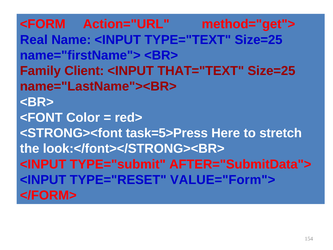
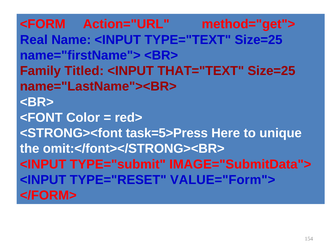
Client: Client -> Titled (84, 71)
stretch: stretch -> unique (281, 133)
look:</font></STRONG><BR>: look:</font></STRONG><BR> -> omit:</font></STRONG><BR> (134, 149)
AFTER="SubmitData">: AFTER="SubmitData"> -> IMAGE="SubmitData"> (240, 164)
